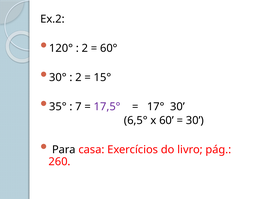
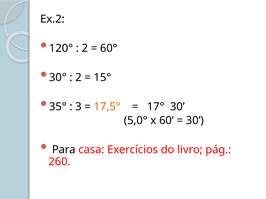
7: 7 -> 3 (79, 107)
17,5° colour: purple -> orange (107, 107)
6,5°: 6,5° -> 5,0° (136, 121)
